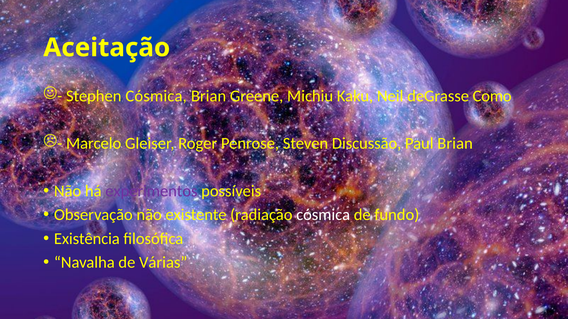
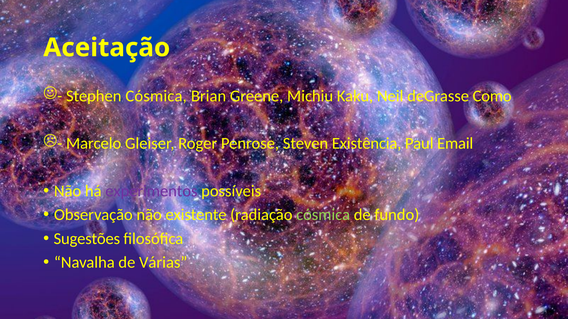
Discussão: Discussão -> Existência (367, 144)
Paul Brian: Brian -> Email (455, 144)
cósmica colour: white -> light green (323, 215)
Existência: Existência -> Sugestões (87, 239)
